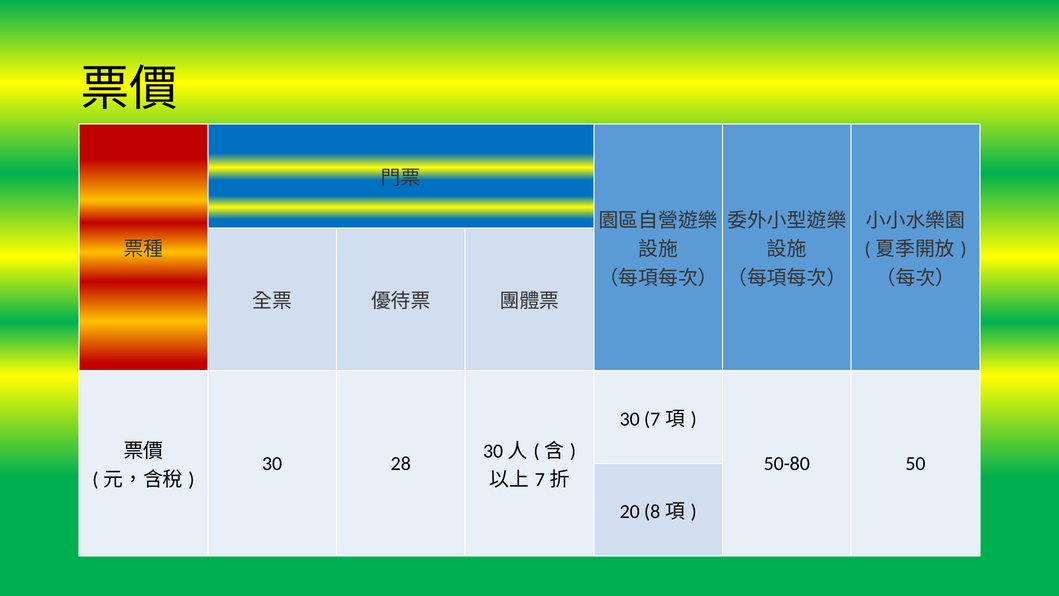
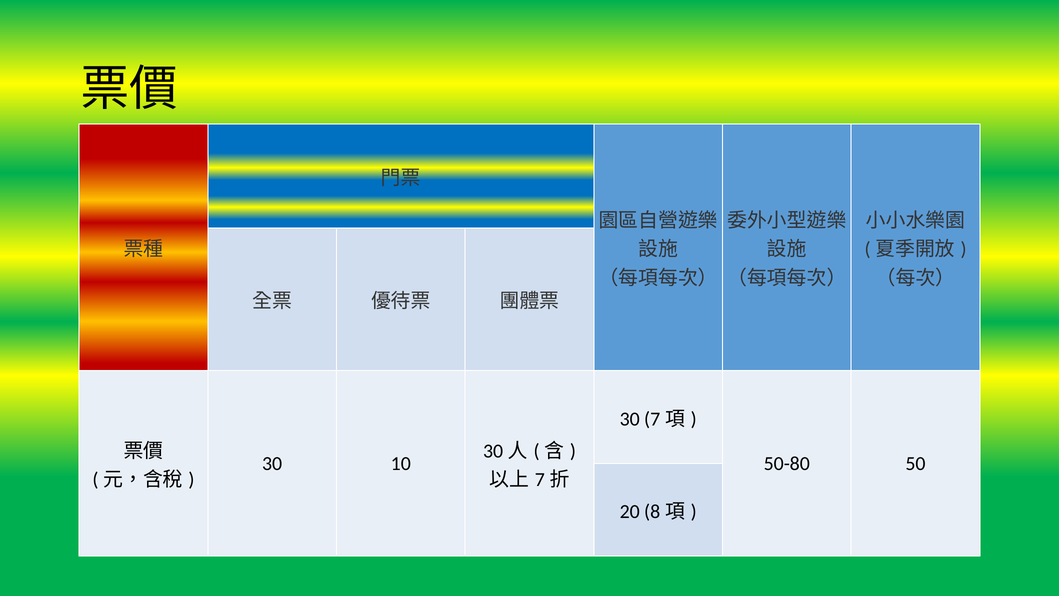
28: 28 -> 10 (401, 463)
